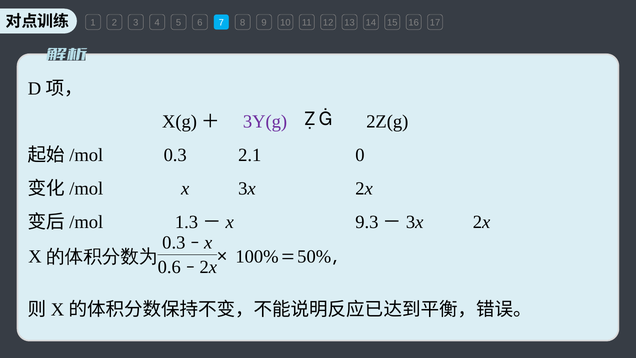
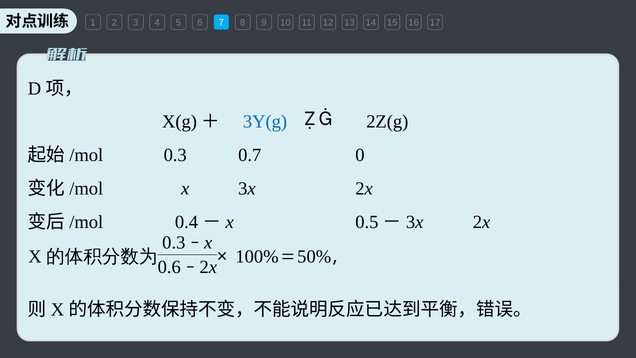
3Y(g colour: purple -> blue (265, 122)
2.1: 2.1 -> 0.7 (250, 155)
1.3: 1.3 -> 0.4 (187, 222)
9.3: 9.3 -> 0.5 (367, 222)
